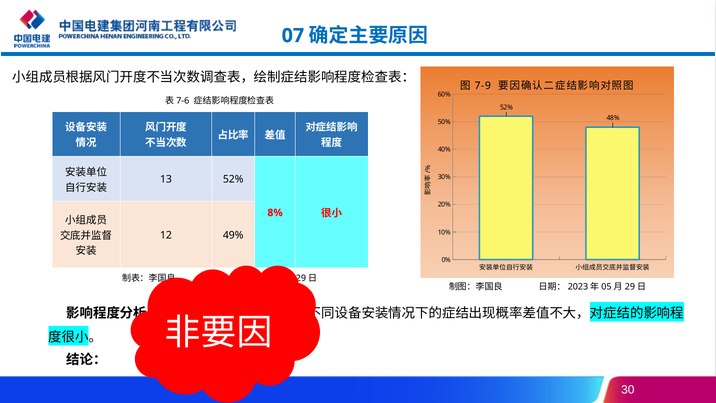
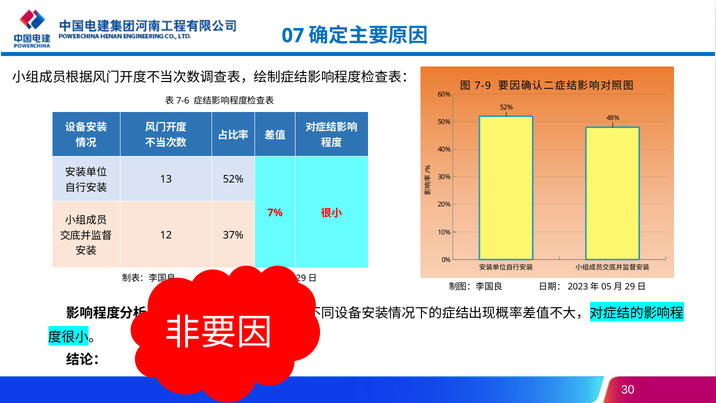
8%: 8% -> 7% (275, 213)
49%: 49% -> 37% (233, 235)
